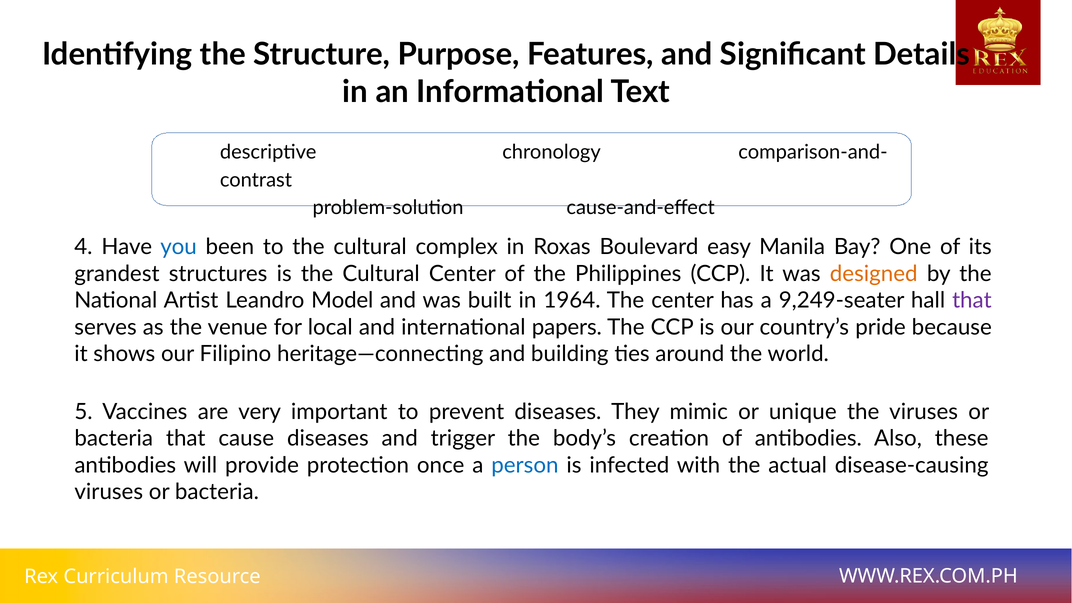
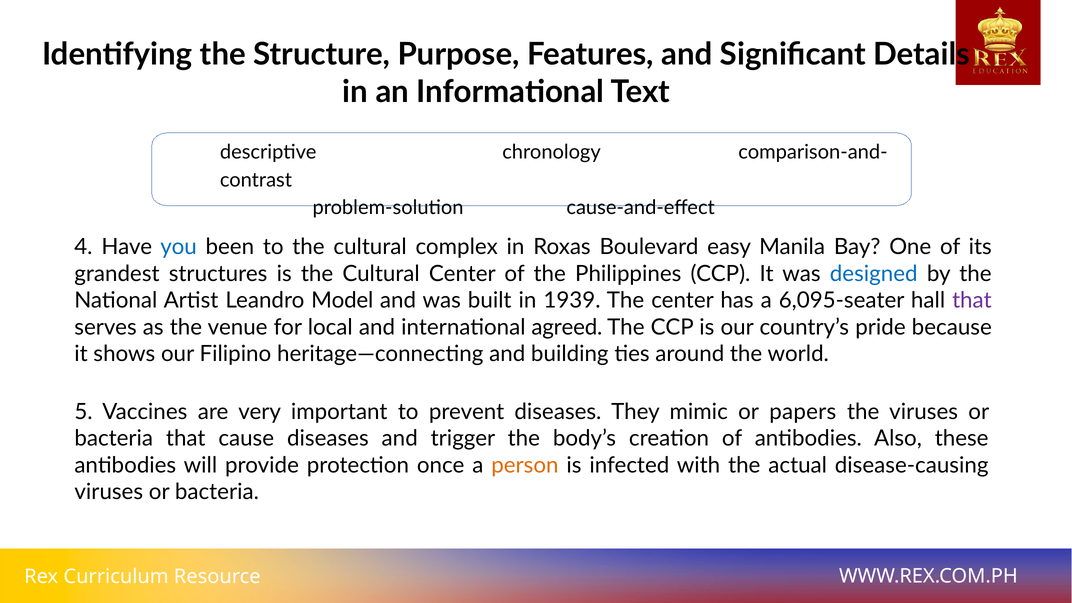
designed colour: orange -> blue (874, 274)
1964: 1964 -> 1939 (572, 300)
9,249-seater: 9,249-seater -> 6,095-seater (842, 300)
papers: papers -> agreed (567, 327)
unique: unique -> papers (803, 412)
person colour: blue -> orange (525, 465)
